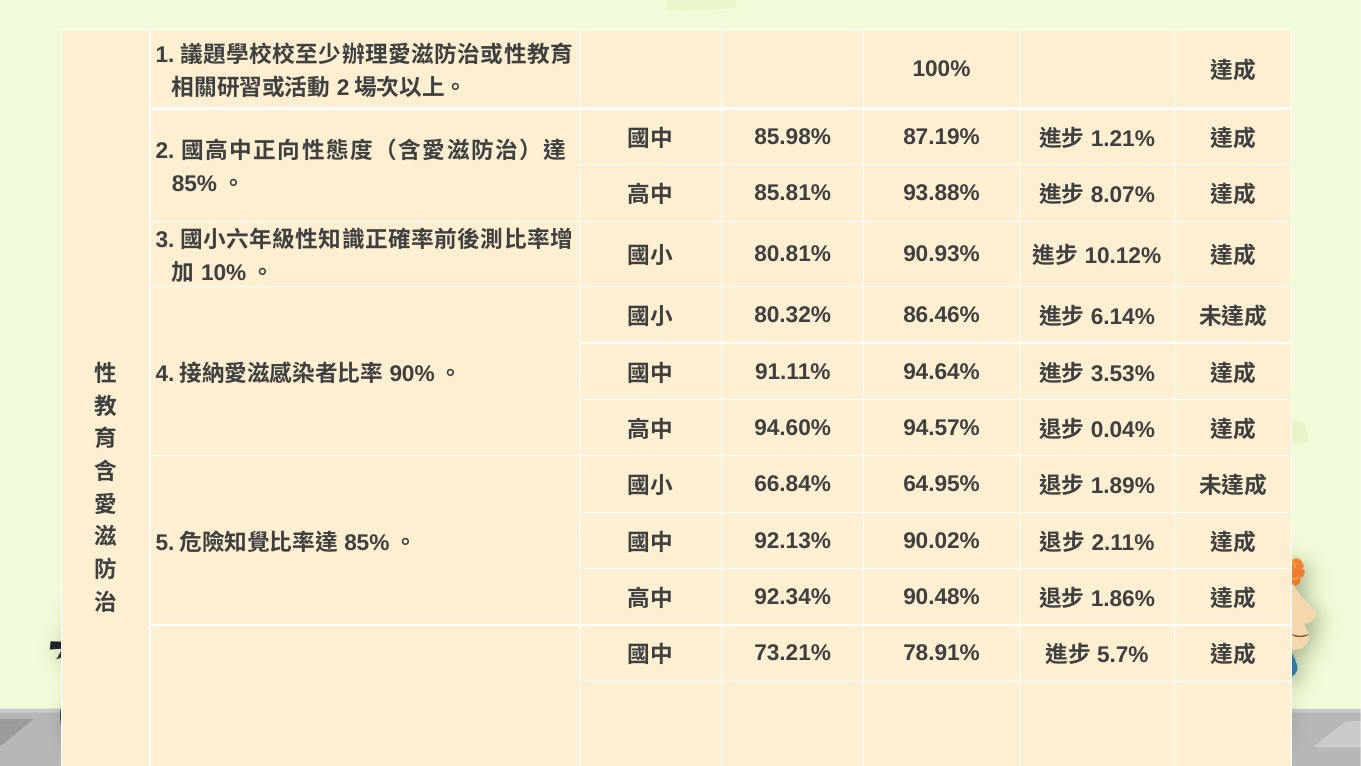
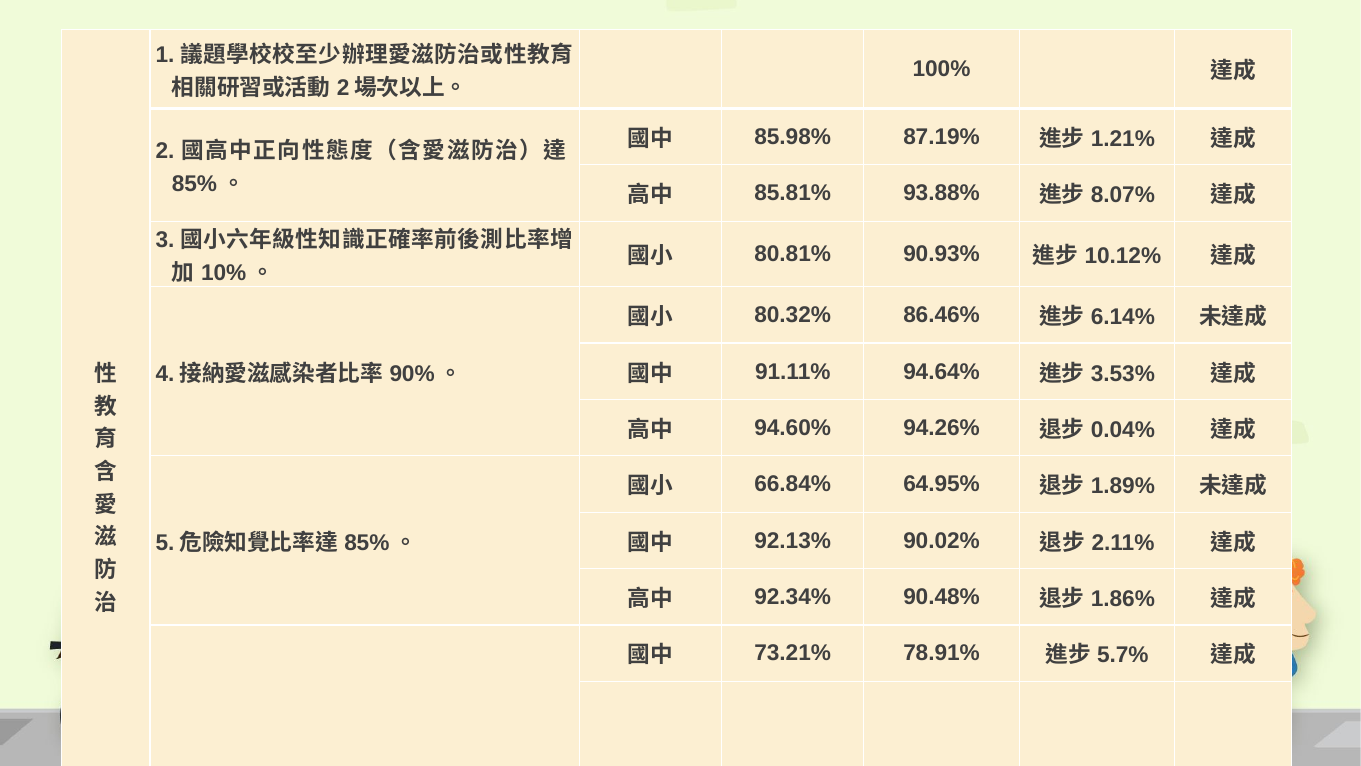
94.57%: 94.57% -> 94.26% (942, 428)
